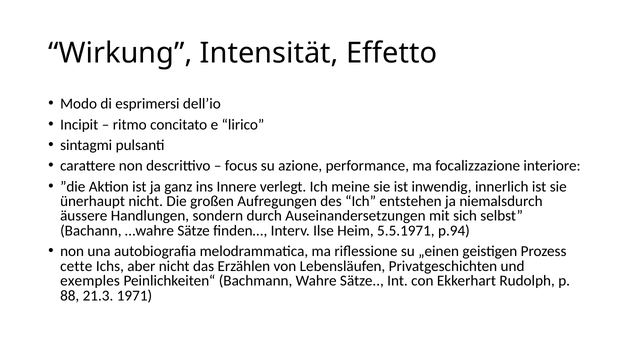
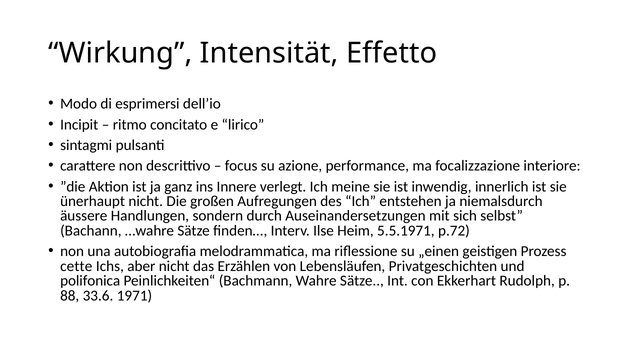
p.94: p.94 -> p.72 (454, 231)
exemples: exemples -> polifonica (90, 281)
21.3: 21.3 -> 33.6 (98, 296)
